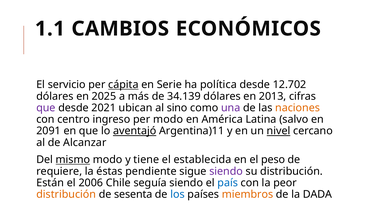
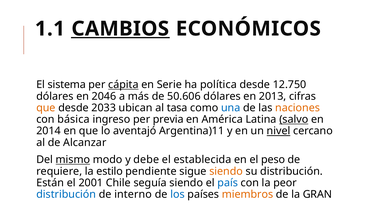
CAMBIOS underline: none -> present (120, 29)
servicio: servicio -> sistema (67, 85)
12.702: 12.702 -> 12.750 (290, 85)
2025: 2025 -> 2046 (104, 96)
34.139: 34.139 -> 50.606 (184, 96)
que colour: purple -> orange (46, 108)
2021: 2021 -> 2033 (104, 108)
sino: sino -> tasa (177, 108)
una colour: purple -> blue (231, 108)
centro: centro -> básica (73, 120)
per modo: modo -> previa (168, 120)
salvo underline: none -> present (294, 120)
2091: 2091 -> 2014 (49, 131)
aventajó underline: present -> none (135, 131)
tiene: tiene -> debe (146, 160)
éstas: éstas -> estilo (110, 171)
siendo colour: purple -> orange (226, 171)
2006: 2006 -> 2001 (91, 183)
distribución colour: orange -> blue (66, 195)
sesenta: sesenta -> interno (133, 195)
DADA: DADA -> GRAN (317, 195)
